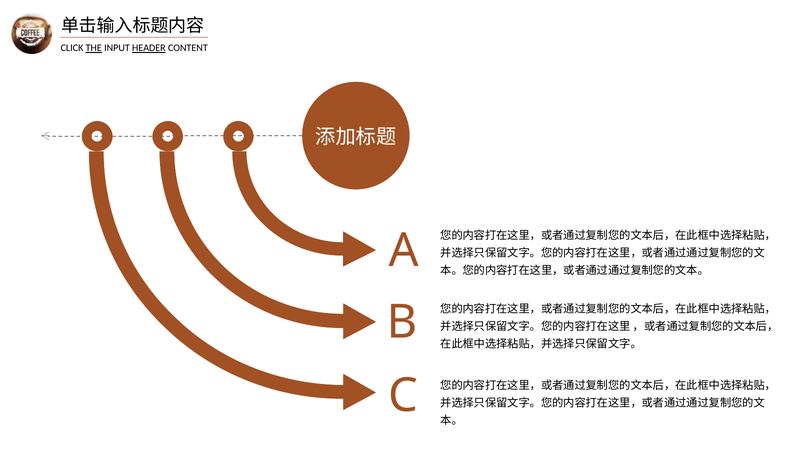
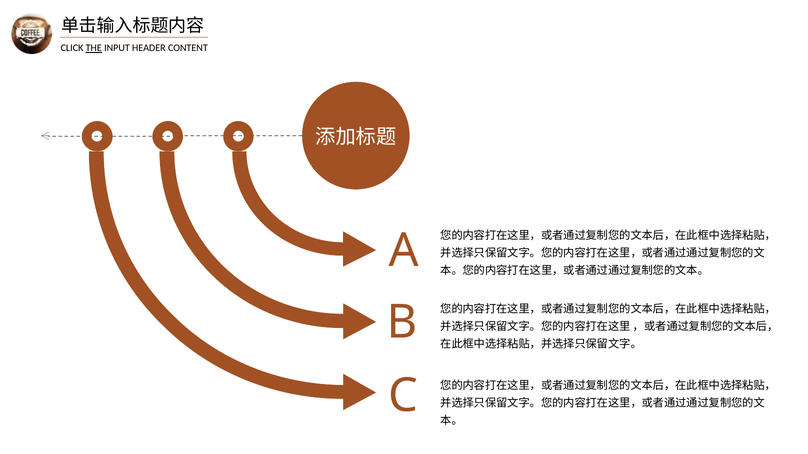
HEADER underline: present -> none (149, 48)
